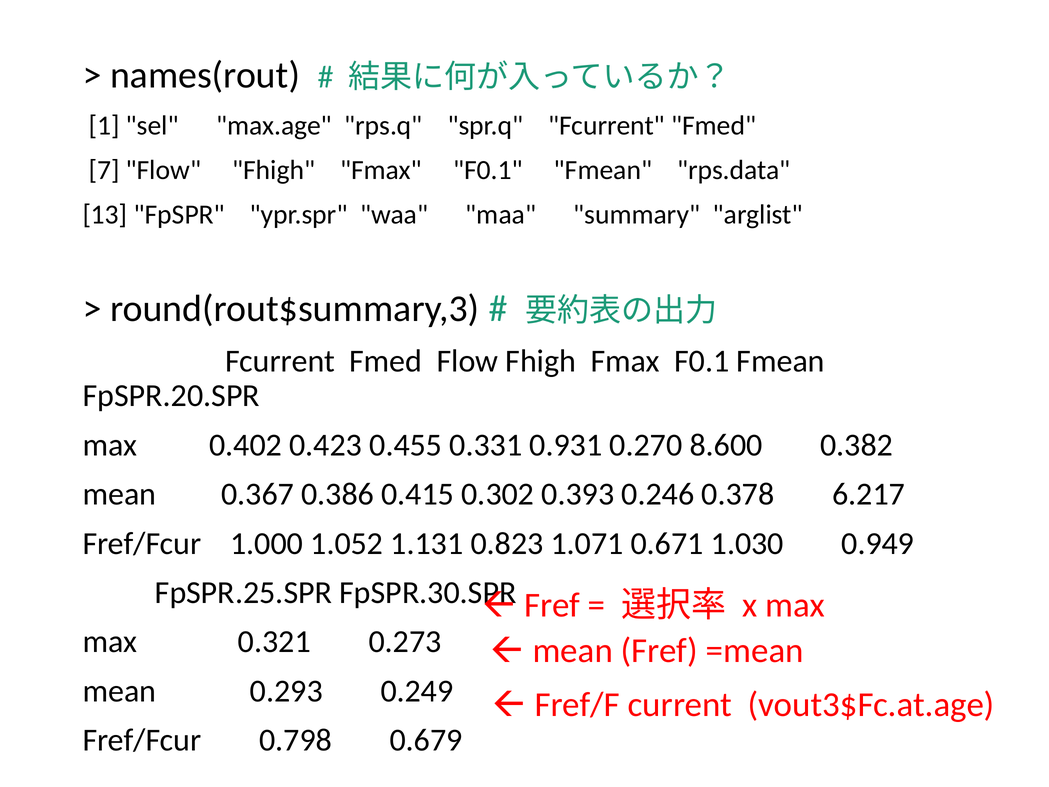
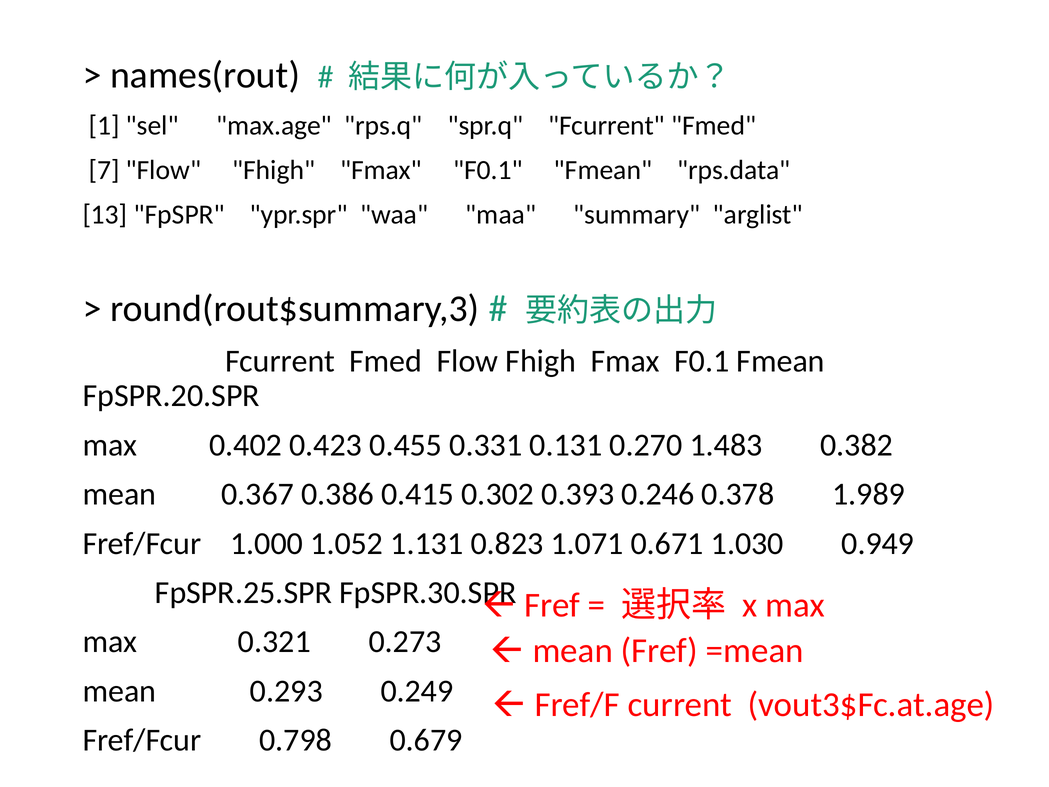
0.931: 0.931 -> 0.131 (566, 445)
8.600: 8.600 -> 1.483 (726, 445)
6.217: 6.217 -> 1.989 (869, 494)
